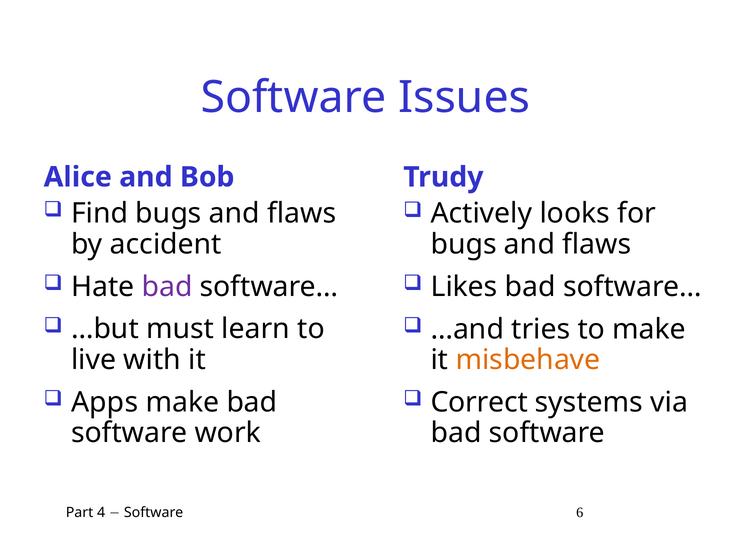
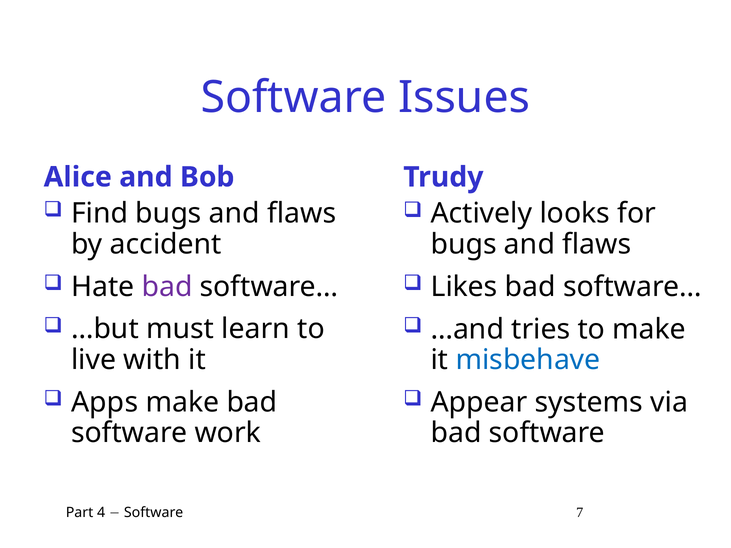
misbehave colour: orange -> blue (528, 360)
Correct: Correct -> Appear (479, 403)
6: 6 -> 7 (580, 513)
